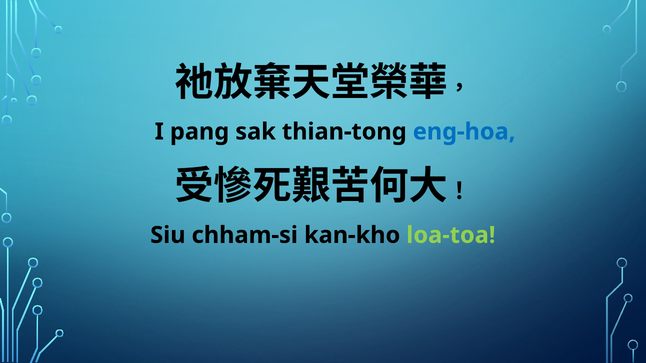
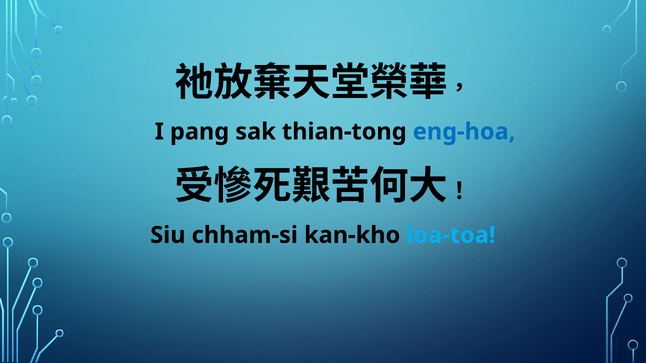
loa-toa colour: light green -> light blue (451, 235)
